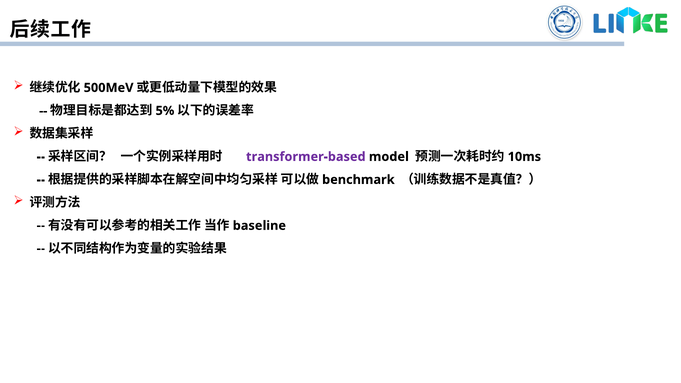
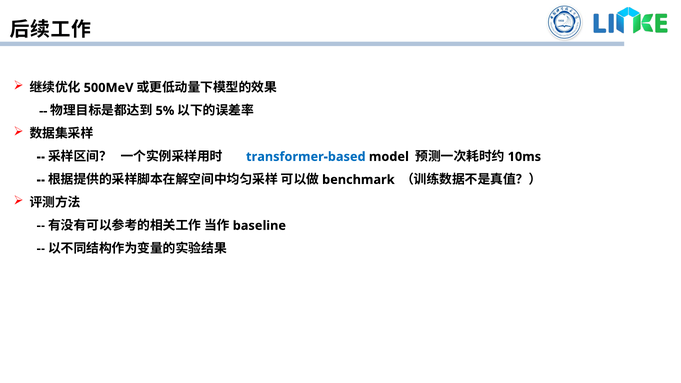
transformer-based colour: purple -> blue (306, 157)
